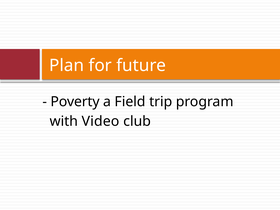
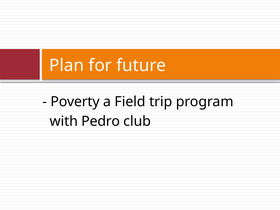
Video: Video -> Pedro (101, 121)
